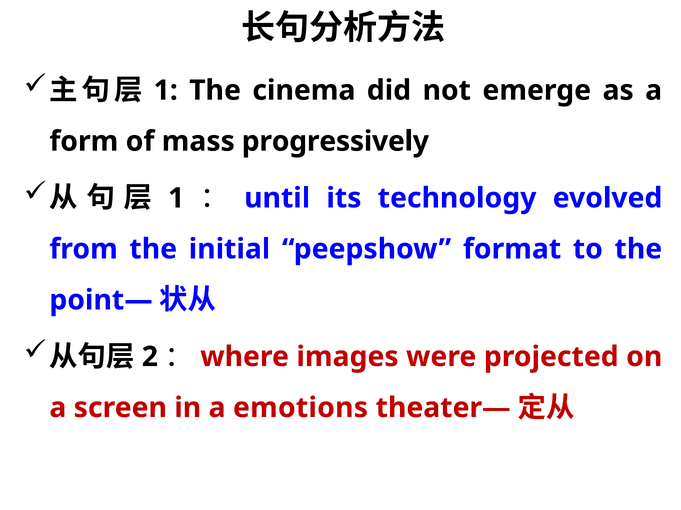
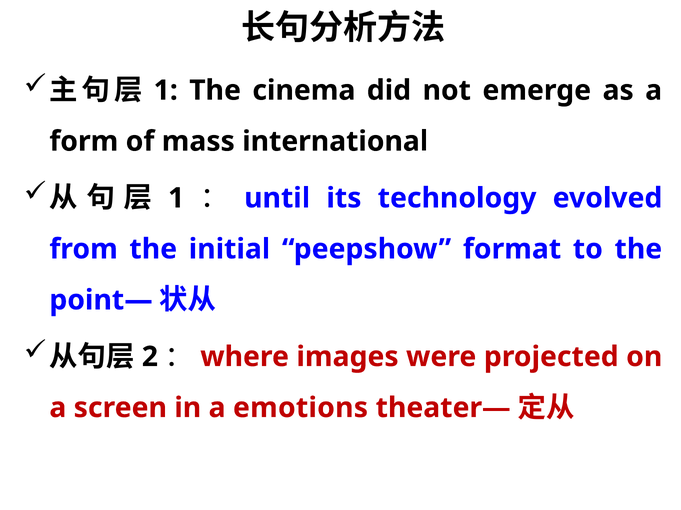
progressively: progressively -> international (335, 142)
